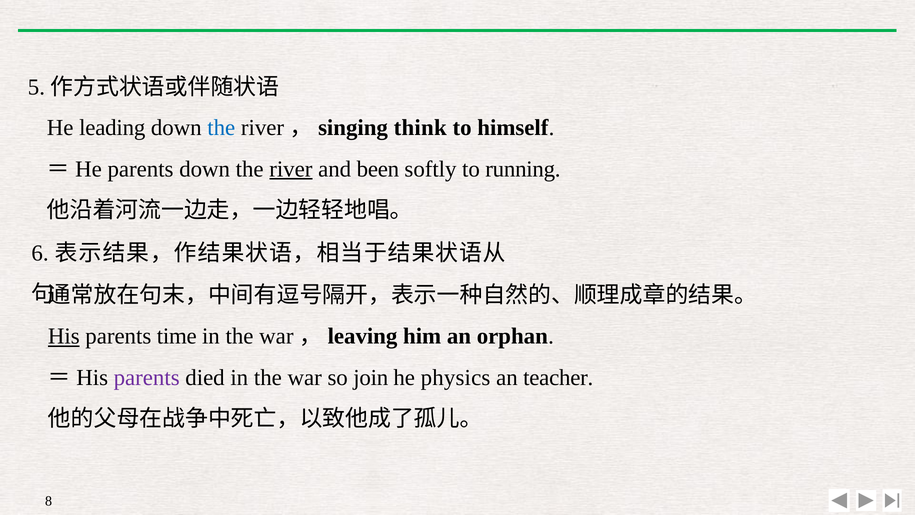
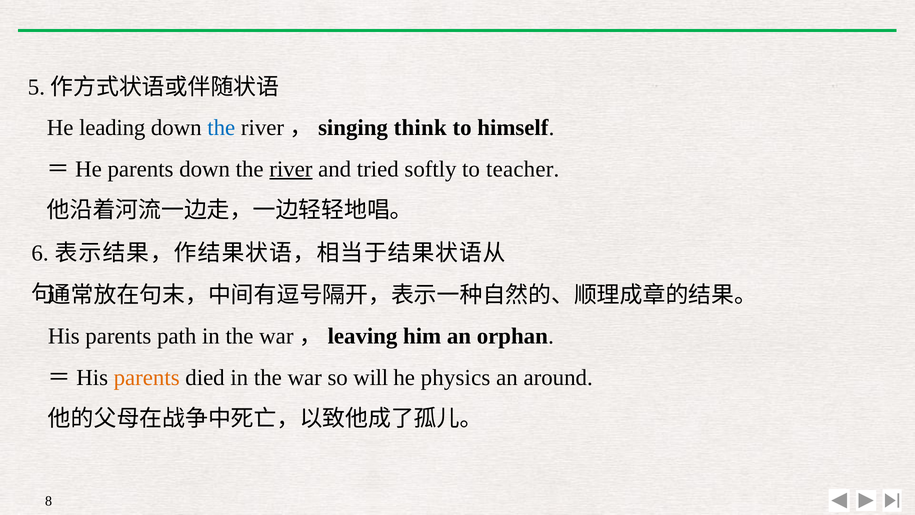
been: been -> tried (378, 169)
running: running -> teacher (523, 169)
His underline: present -> none (64, 336)
time: time -> path (177, 336)
parents colour: purple -> orange (147, 377)
join: join -> will (371, 377)
teacher: teacher -> around (558, 377)
